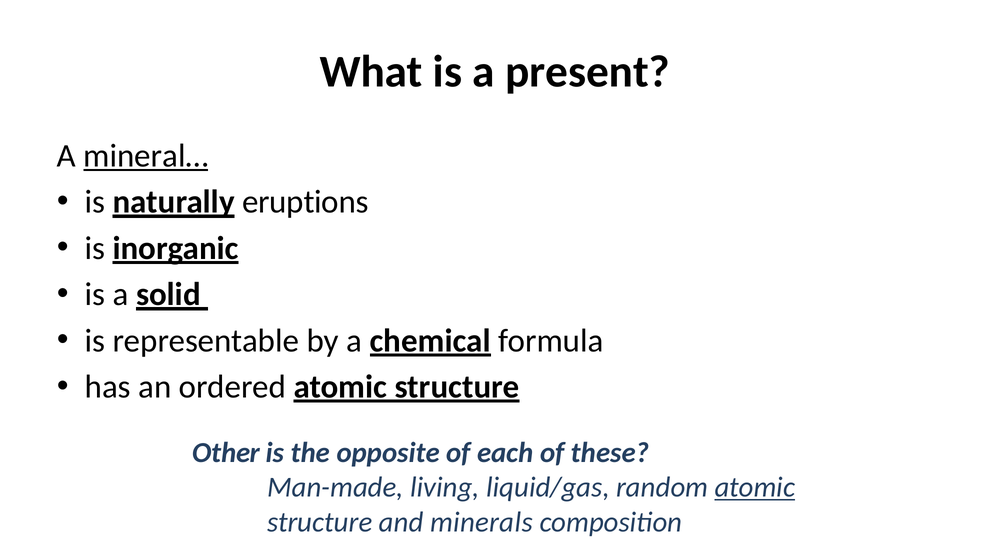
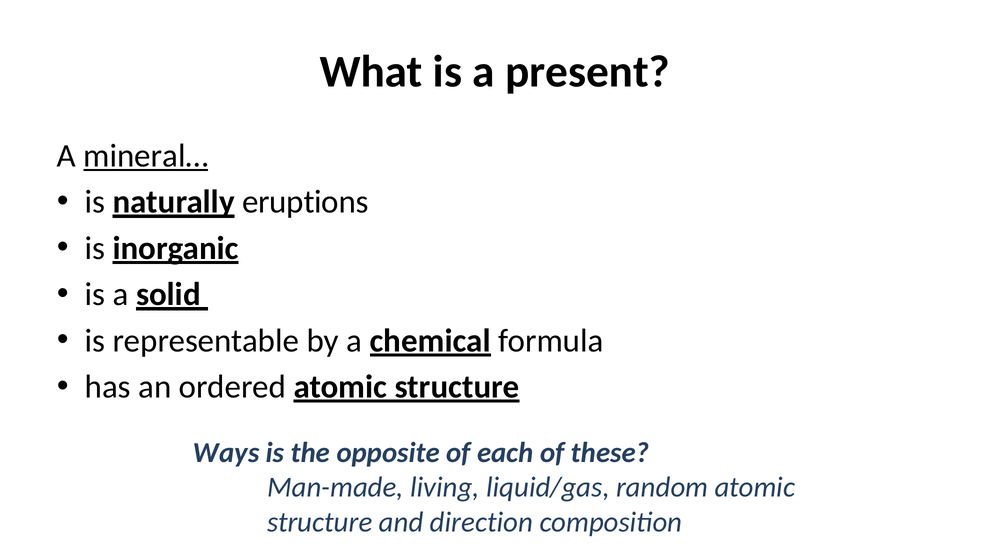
Other: Other -> Ways (226, 453)
atomic underline: present -> none (755, 487)
minerals: minerals -> direction (482, 522)
